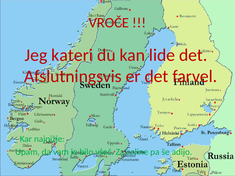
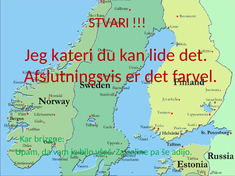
VROČE: VROČE -> STVARI (109, 23)
najnižje: najnižje -> brizgne (49, 139)
